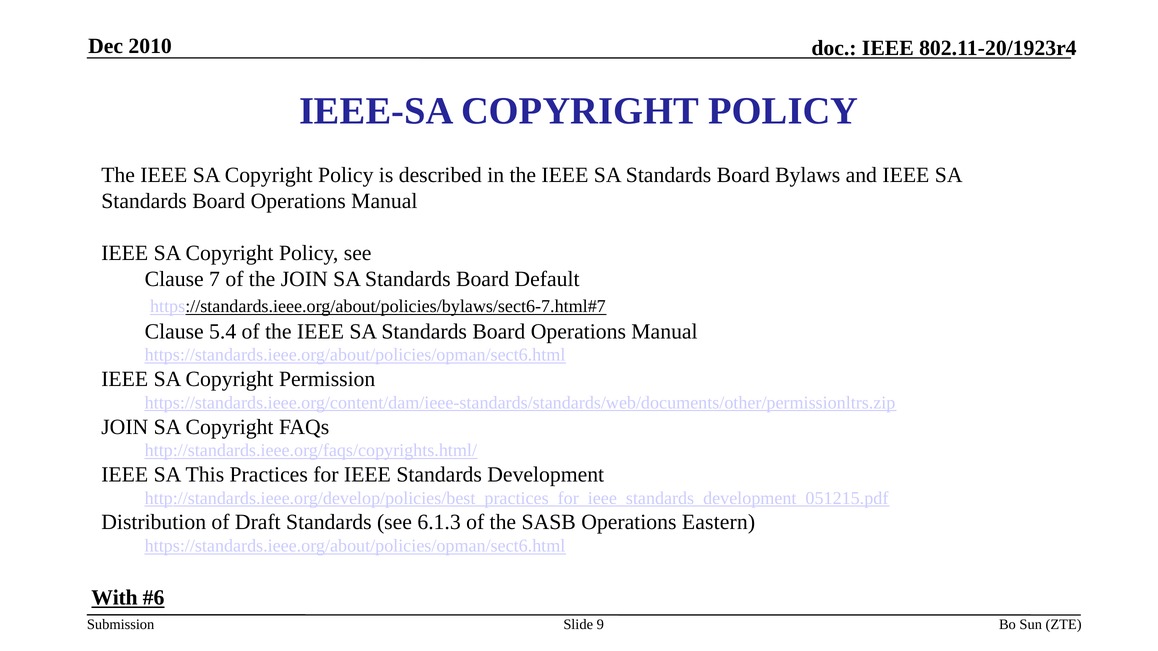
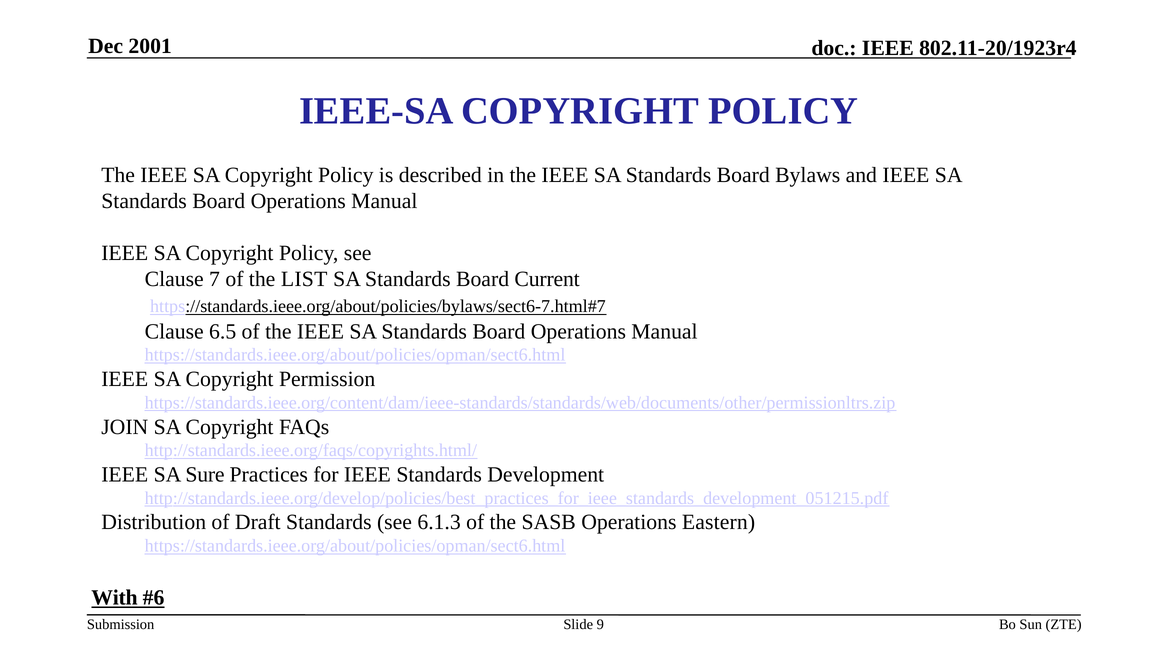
2010: 2010 -> 2001 (150, 46)
the JOIN: JOIN -> LIST (304, 279)
Default: Default -> Current (547, 279)
5.4: 5.4 -> 6.5 (223, 332)
This: This -> Sure (205, 475)
